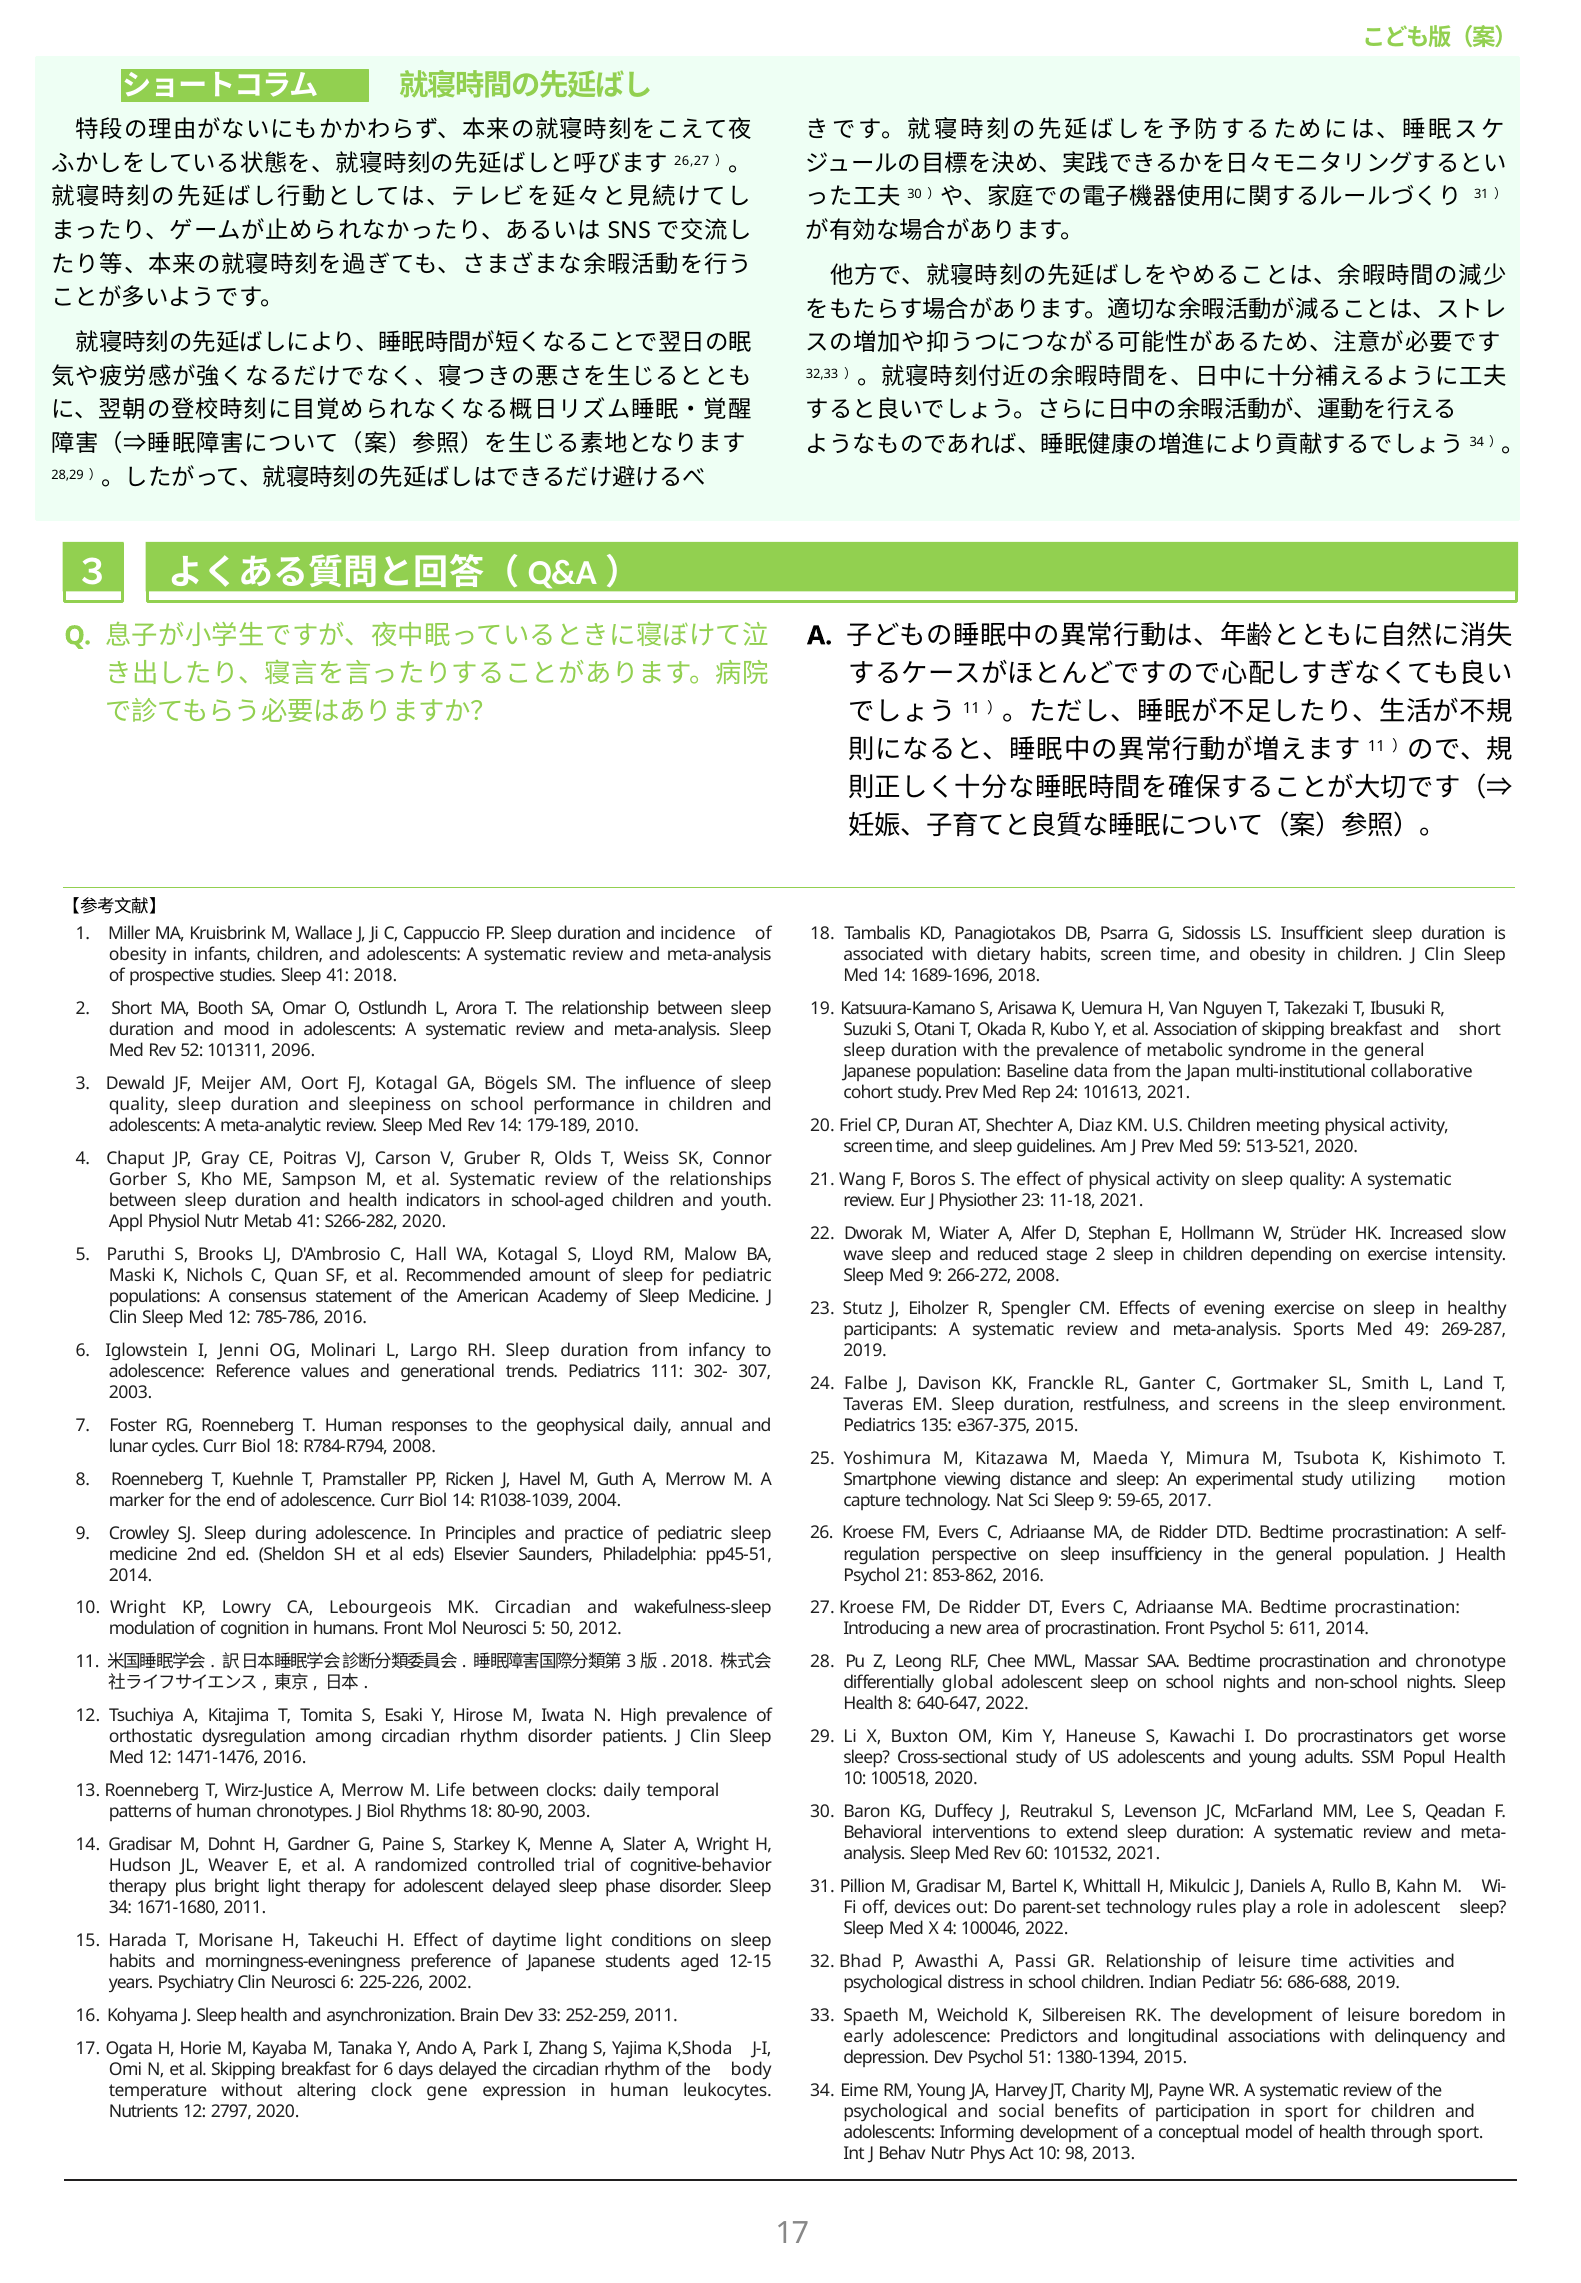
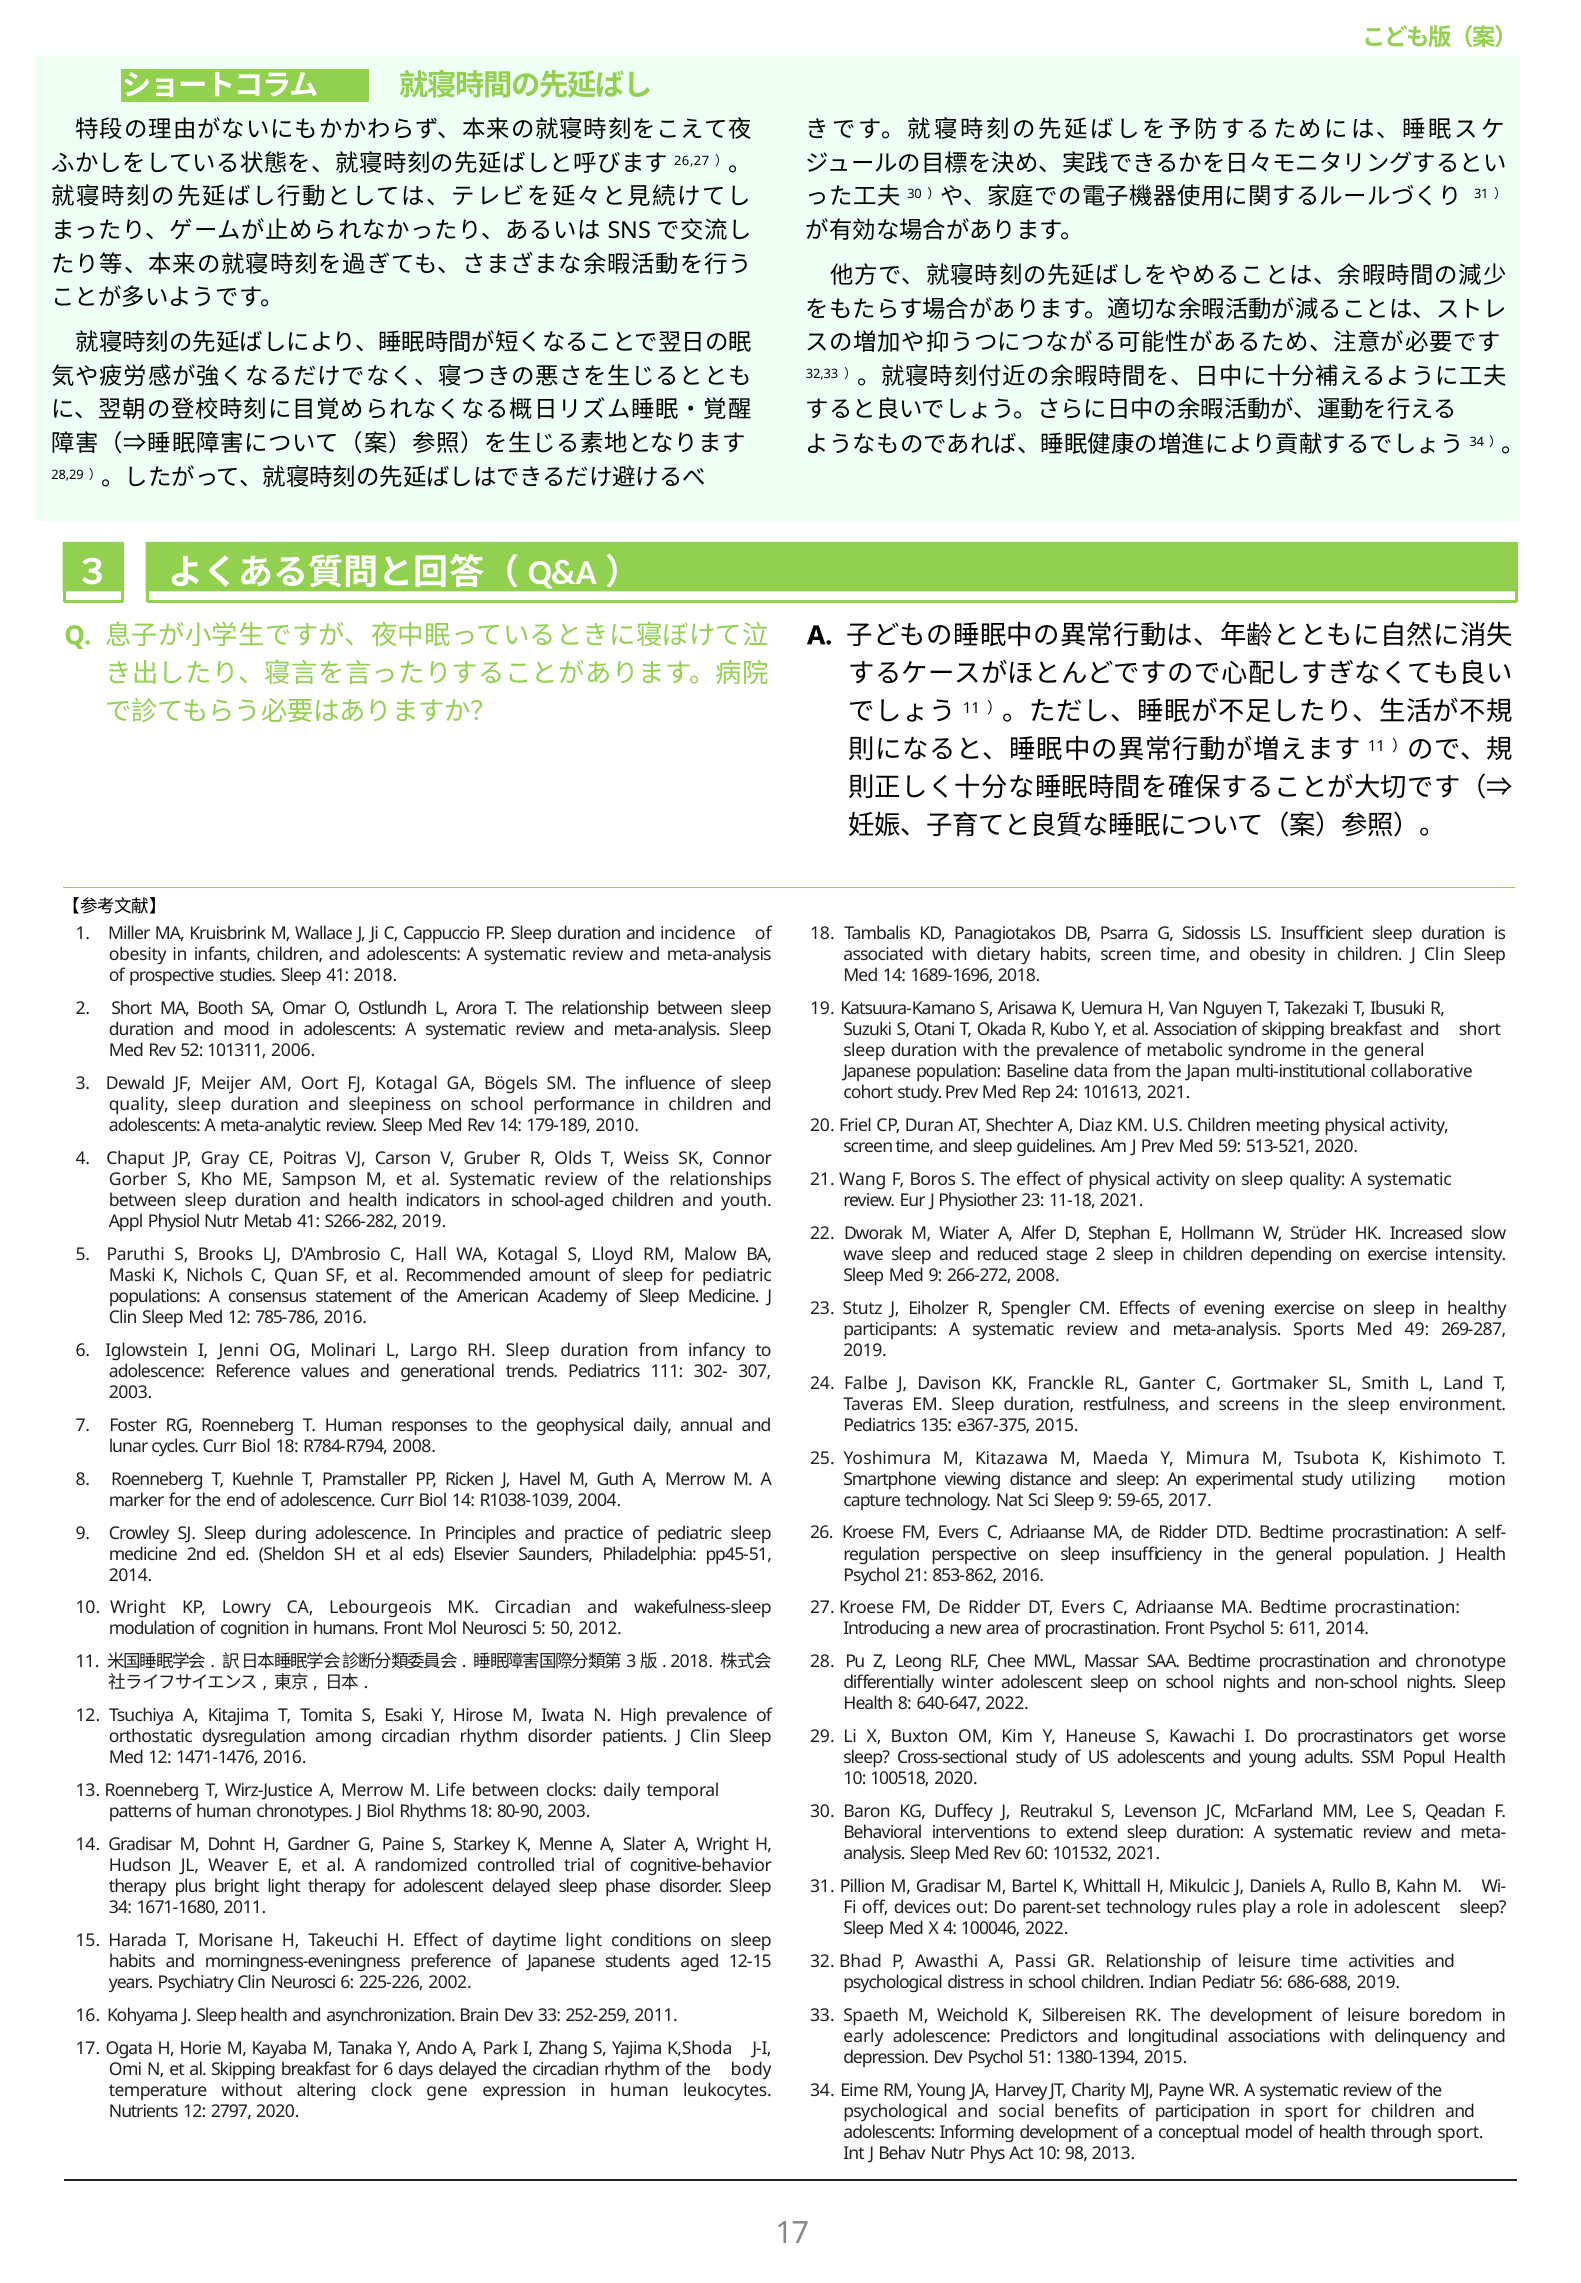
2096: 2096 -> 2006 (293, 1051)
S266-282 2020: 2020 -> 2019 (424, 1222)
global: global -> winter (968, 1684)
